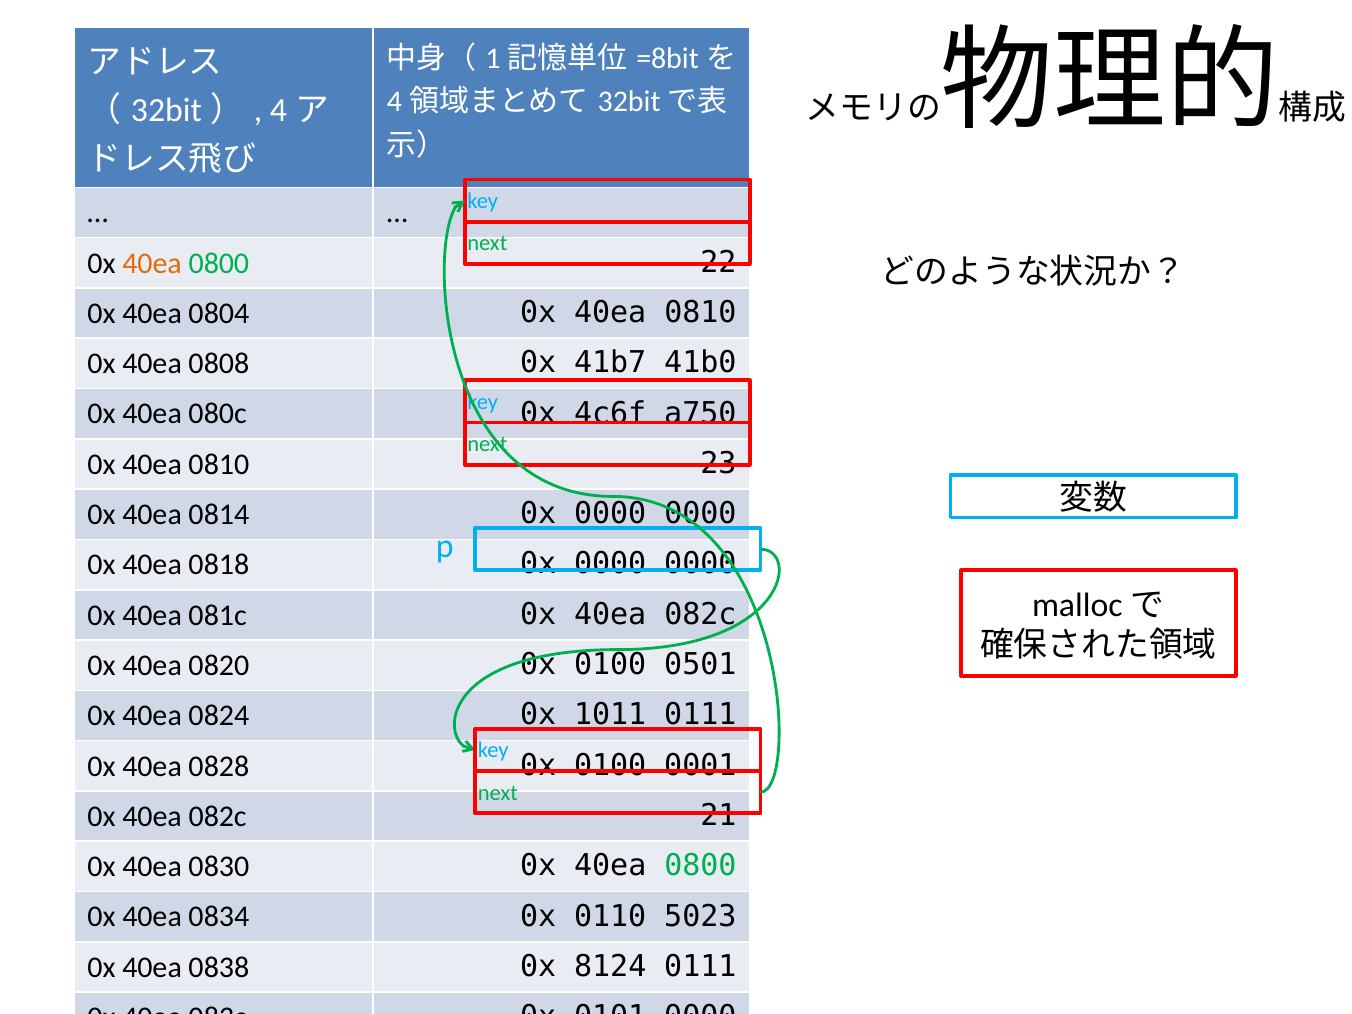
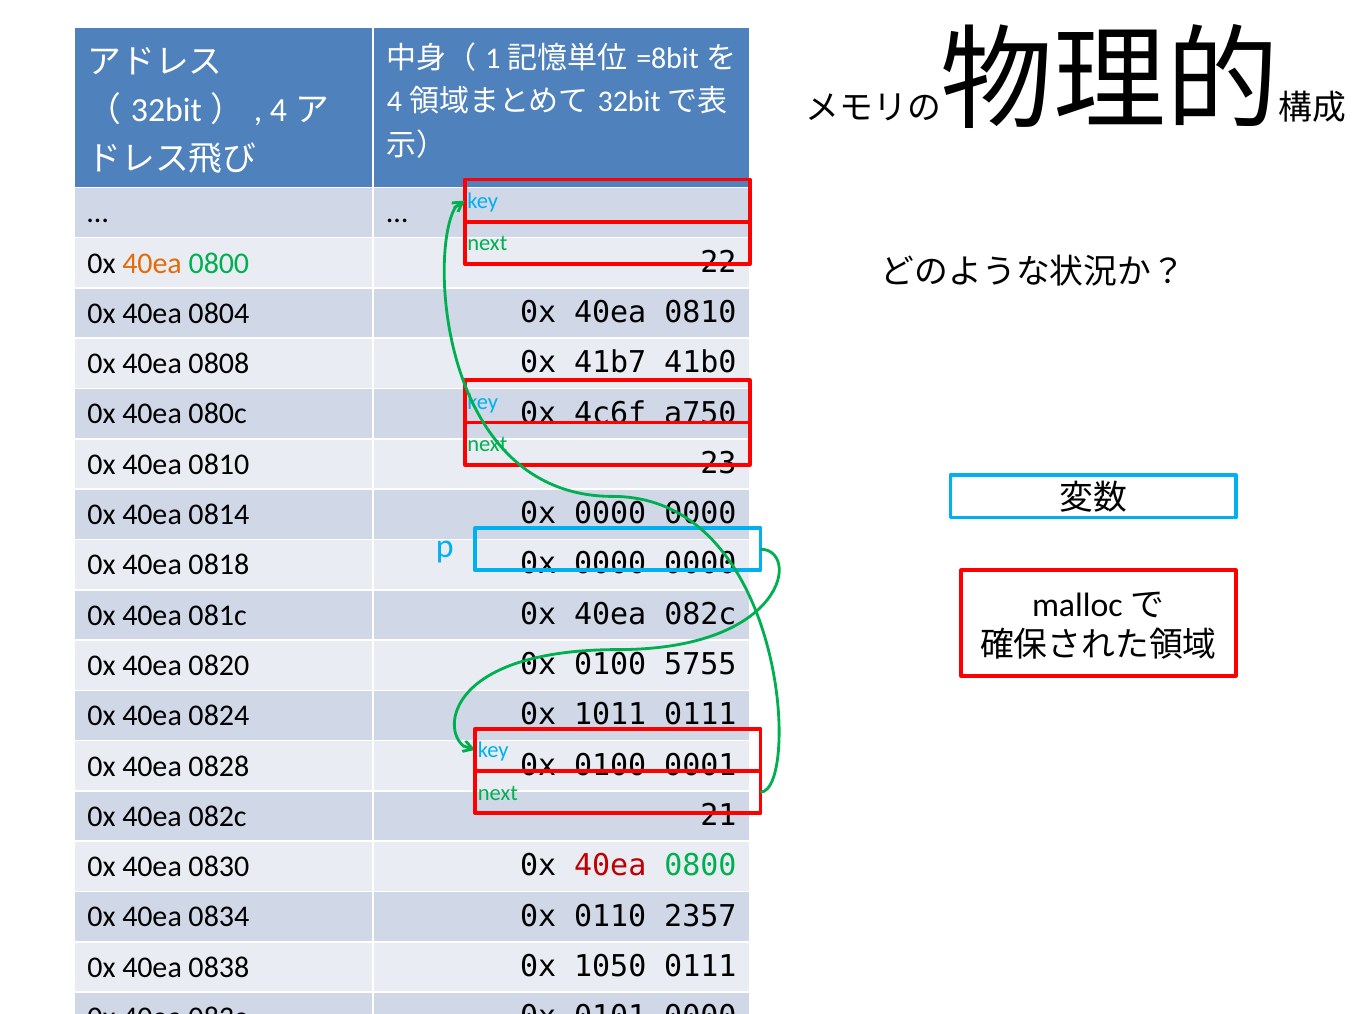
0501: 0501 -> 5755 (700, 665)
40ea colour: black -> red (610, 866)
5023: 5023 -> 2357 (700, 916)
8124: 8124 -> 1050 (610, 966)
